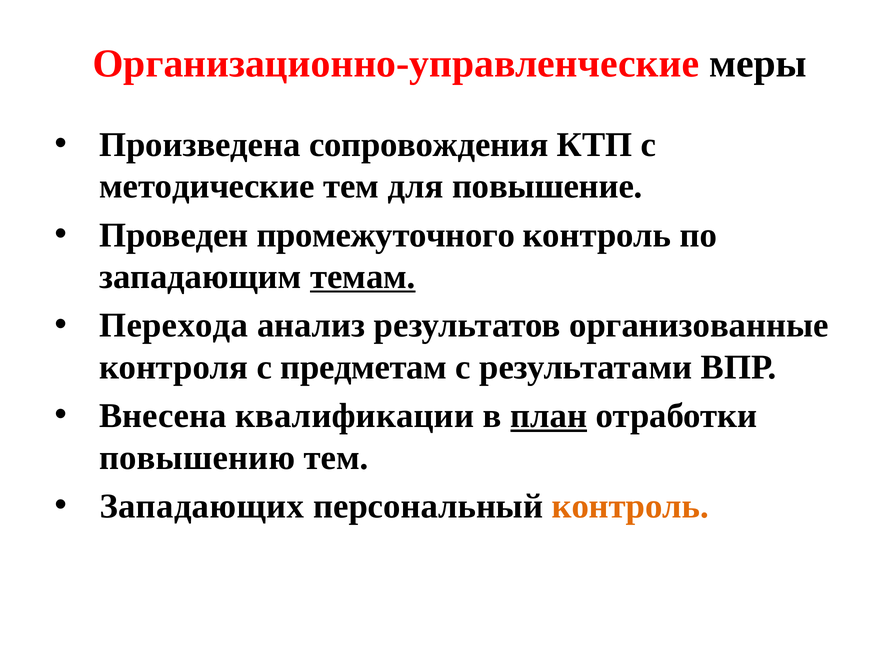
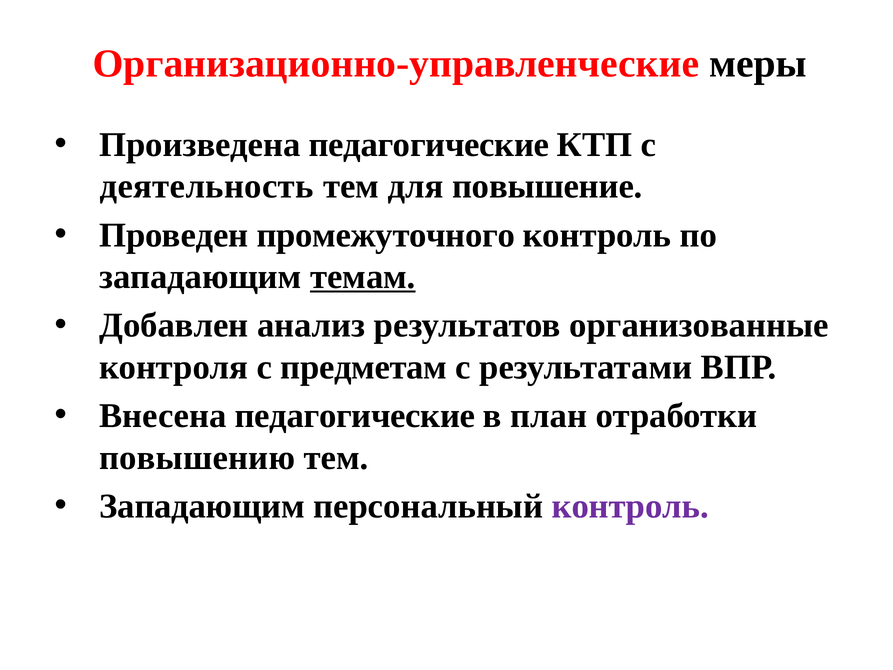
Произведена сопровождения: сопровождения -> педагогические (429, 145)
методические: методические -> деятельность (207, 186)
Перехода: Перехода -> Добавлен (174, 325)
Внесена квалификации: квалификации -> педагогические (355, 416)
план underline: present -> none (549, 416)
Западающих: Западающих -> Западающим (202, 506)
контроль colour: orange -> purple (630, 506)
